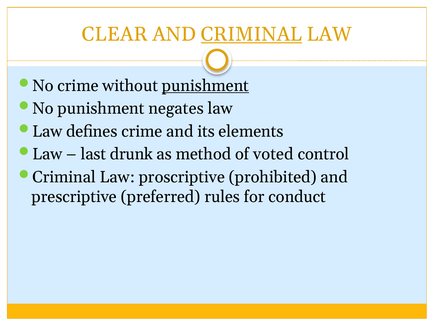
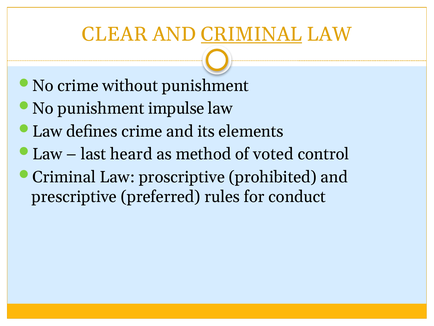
punishment underline: present -> none (205, 86)
negates: negates -> impulse (176, 108)
drunk: drunk -> heard (131, 154)
